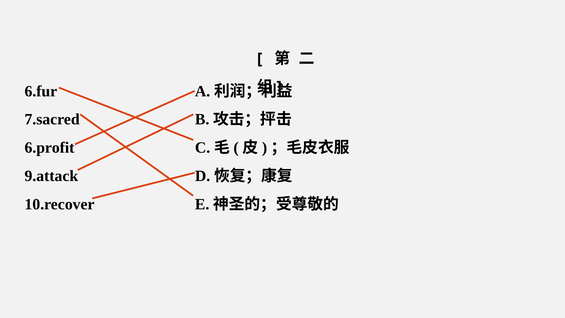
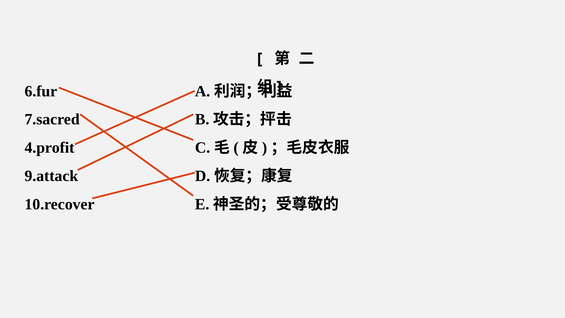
6.profit: 6.profit -> 4.profit (49, 148)
